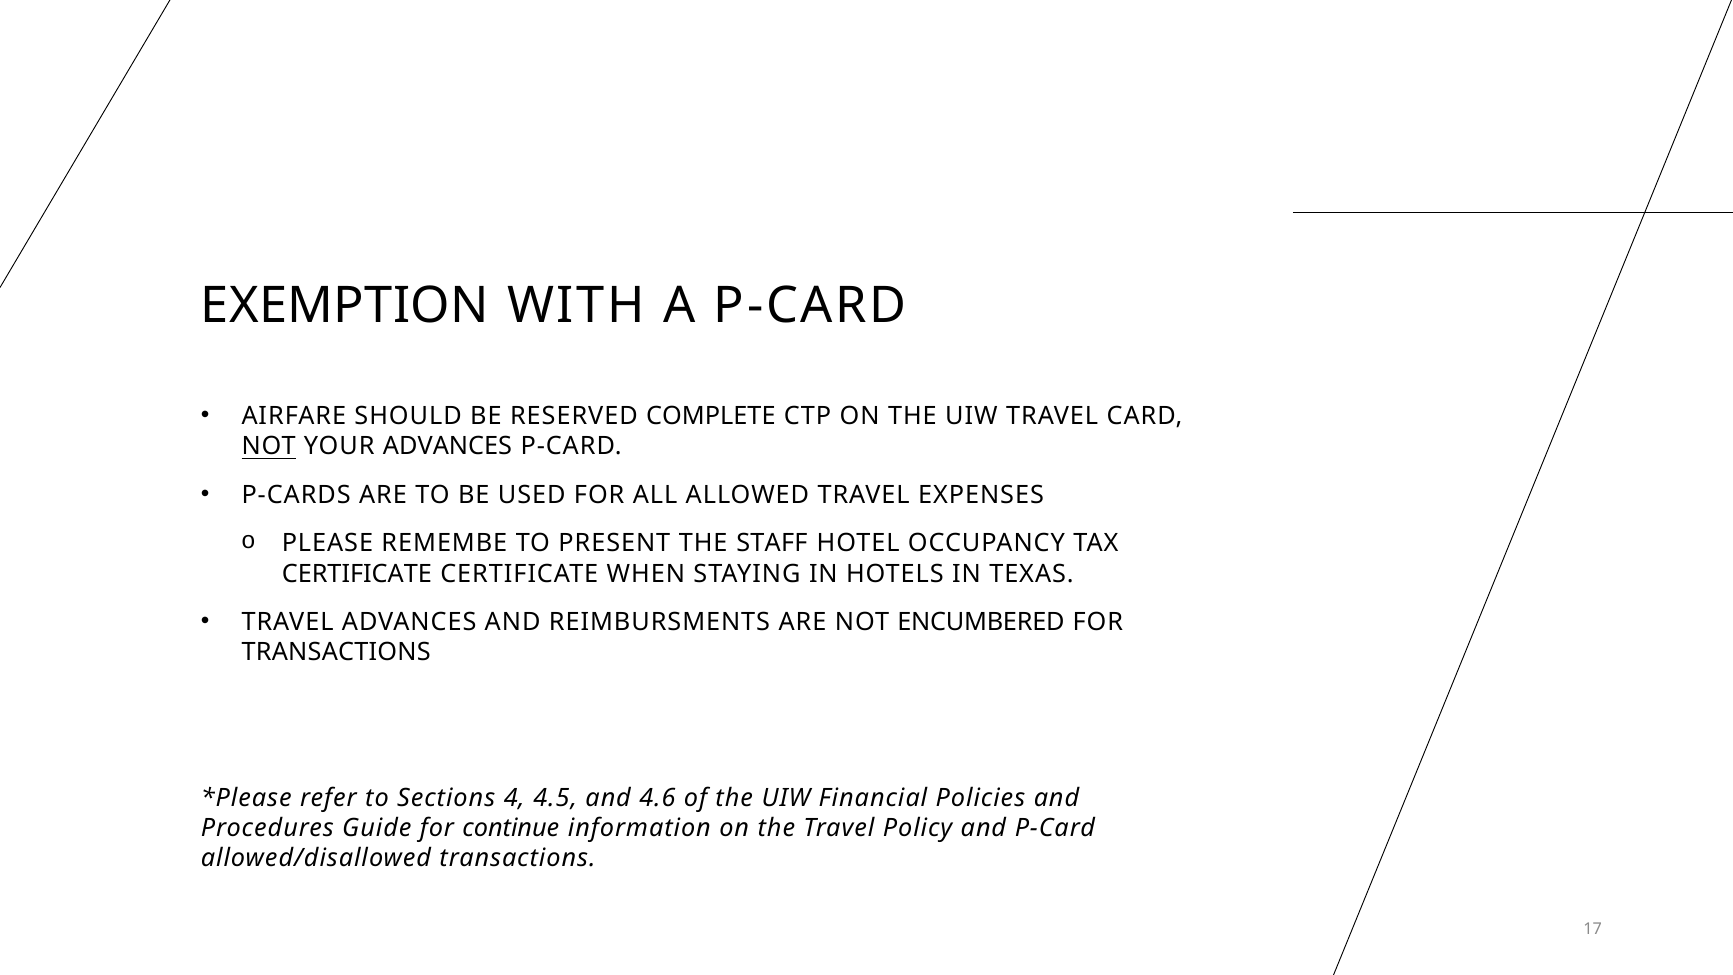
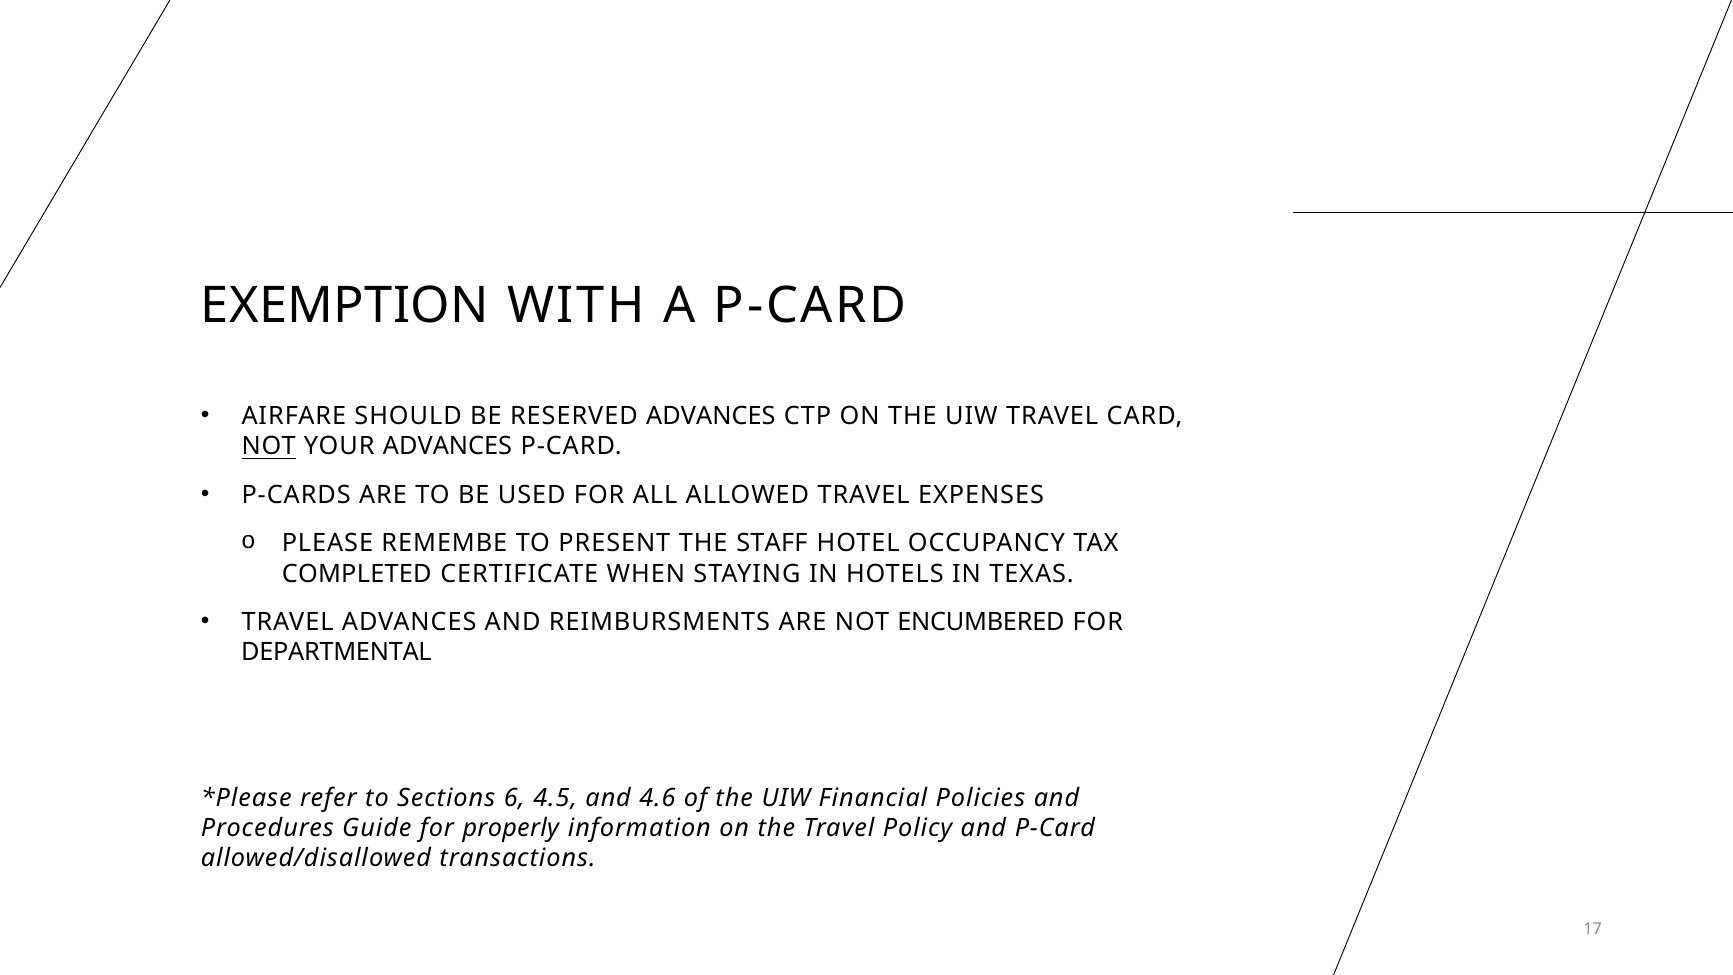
RESERVED COMPLETE: COMPLETE -> ADVANCES (711, 416)
CERTIFICATE: CERTIFICATE -> COMPLETED (357, 574)
TRANSACTIONS: TRANSACTIONS -> DEPARTMENTAL (336, 652)
4: 4 -> 6 (514, 798)
continue: continue -> properly (511, 828)
